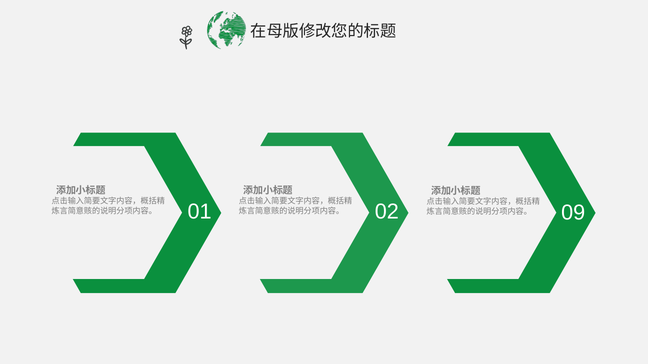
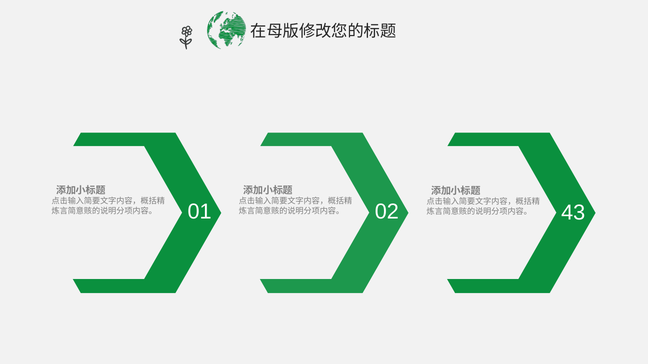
09: 09 -> 43 (573, 213)
